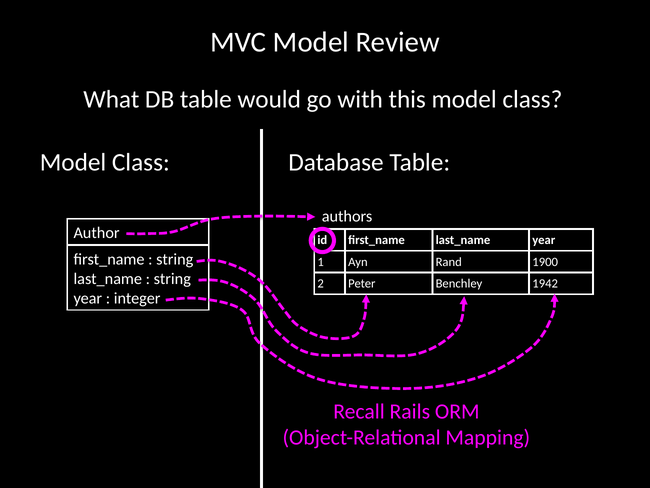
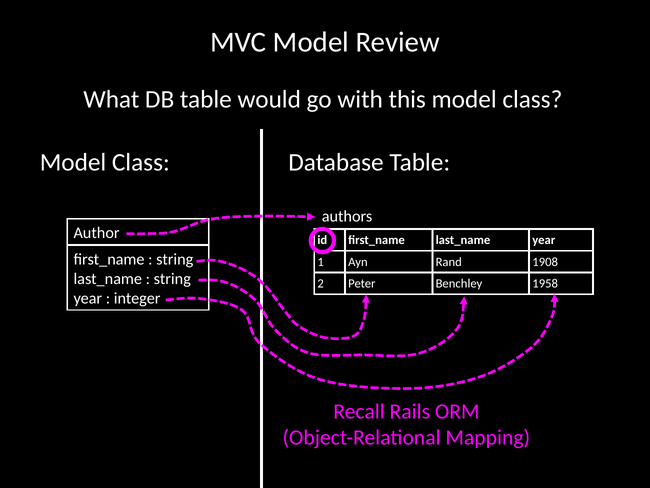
1900: 1900 -> 1908 (545, 262)
1942: 1942 -> 1958 (545, 283)
